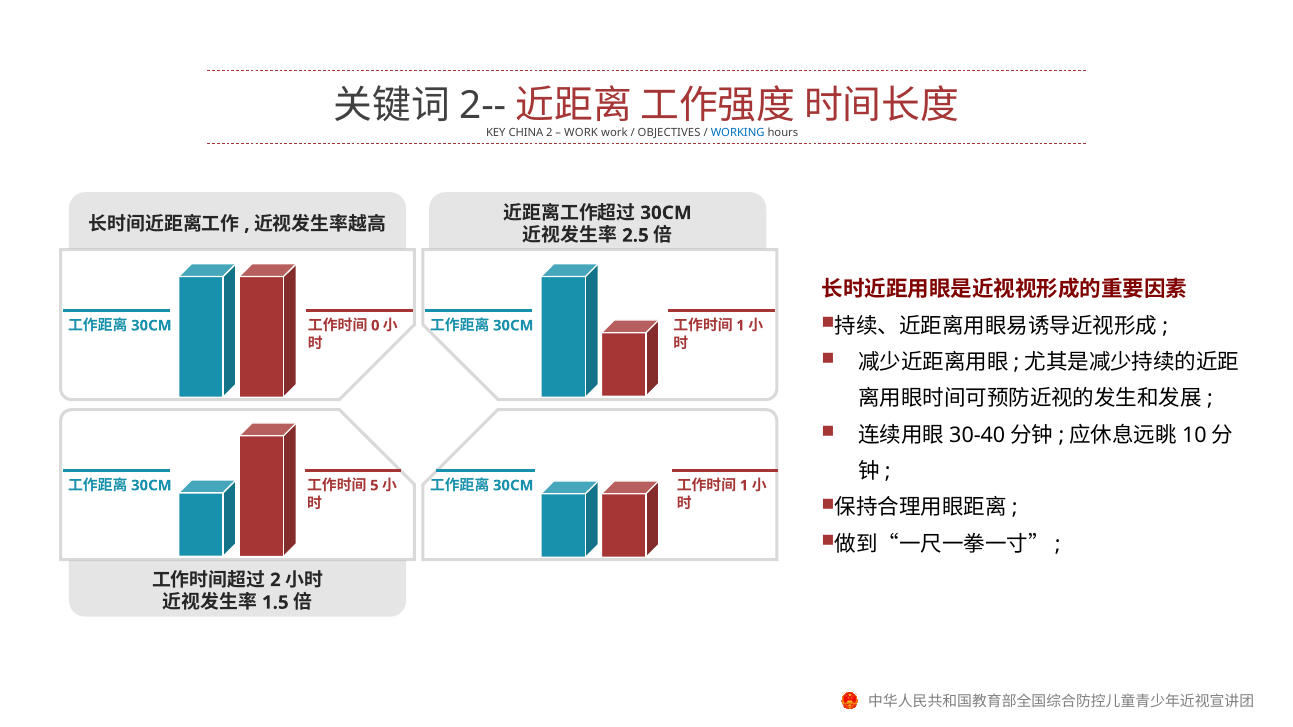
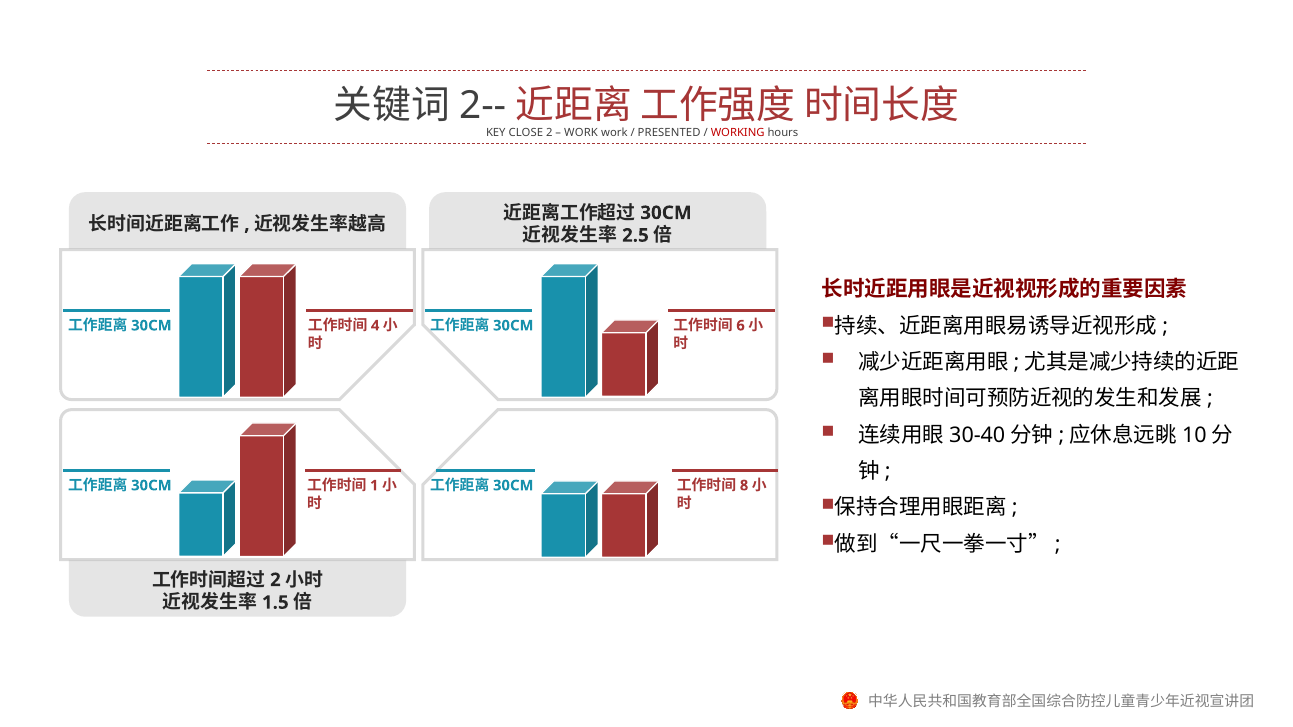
CHINA: CHINA -> CLOSE (526, 133)
OBJECTIVES: OBJECTIVES -> PRESENTED (669, 133)
WORKING colour: blue -> red (738, 133)
0: 0 -> 4 (375, 326)
1: 1 -> 6 (741, 326)
5: 5 -> 1 (374, 486)
1: 1 -> 8 (744, 486)
